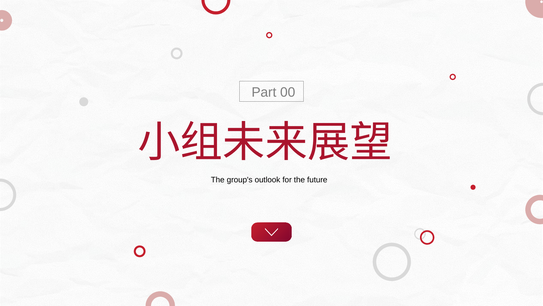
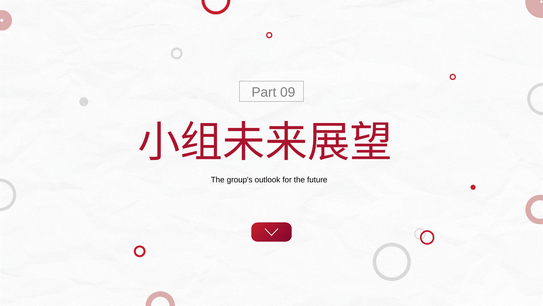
00: 00 -> 09 (288, 92)
